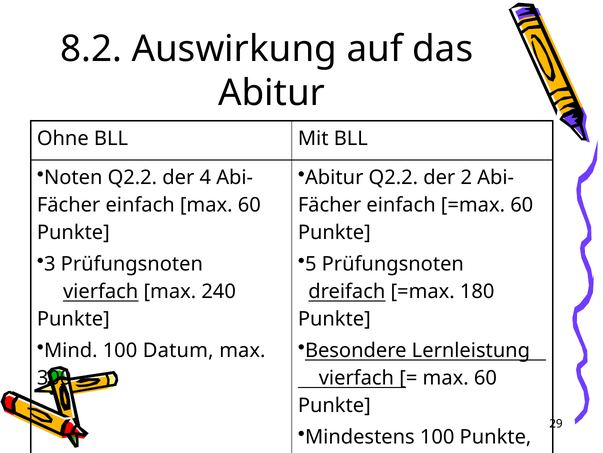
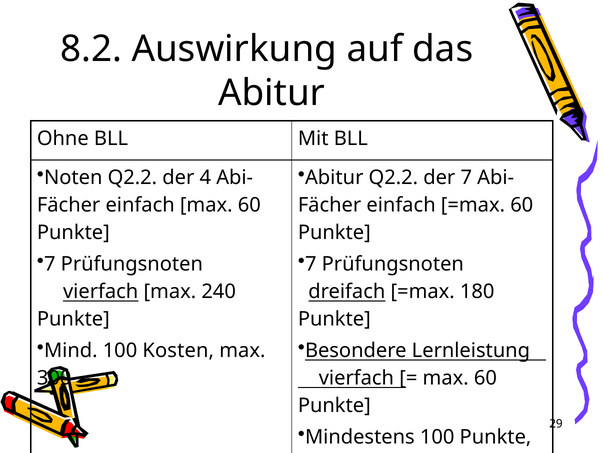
der 2: 2 -> 7 (466, 177)
3: 3 -> 7 (50, 264)
5: 5 -> 7 (311, 264)
Datum: Datum -> Kosten (178, 350)
